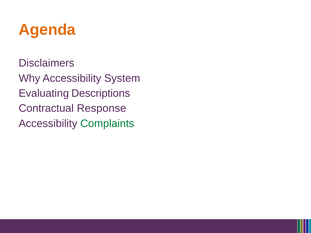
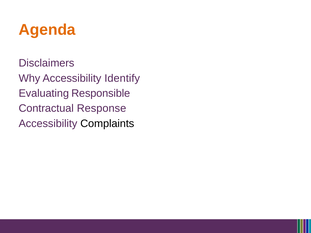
System: System -> Identify (122, 78)
Descriptions: Descriptions -> Responsible (101, 93)
Complaints colour: green -> black (107, 124)
